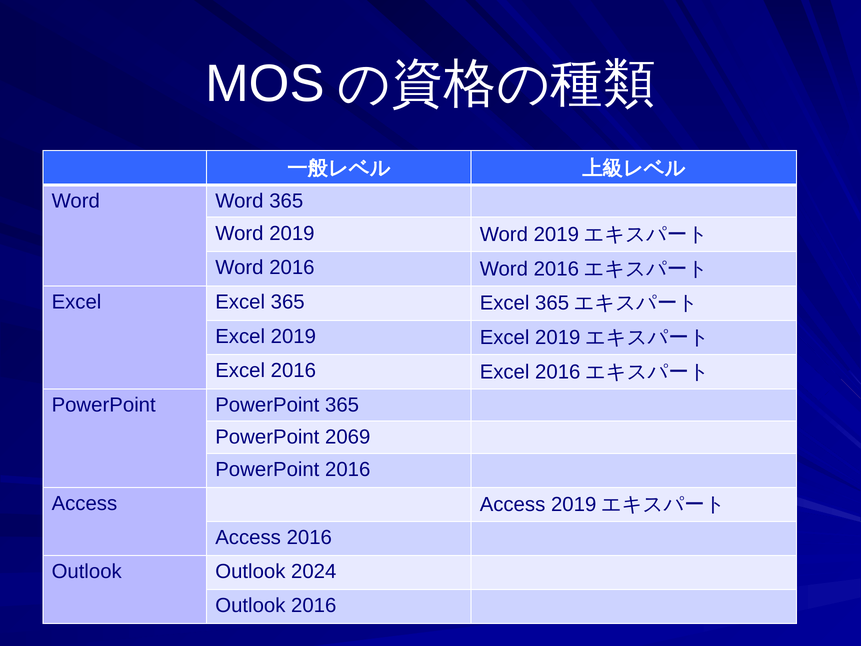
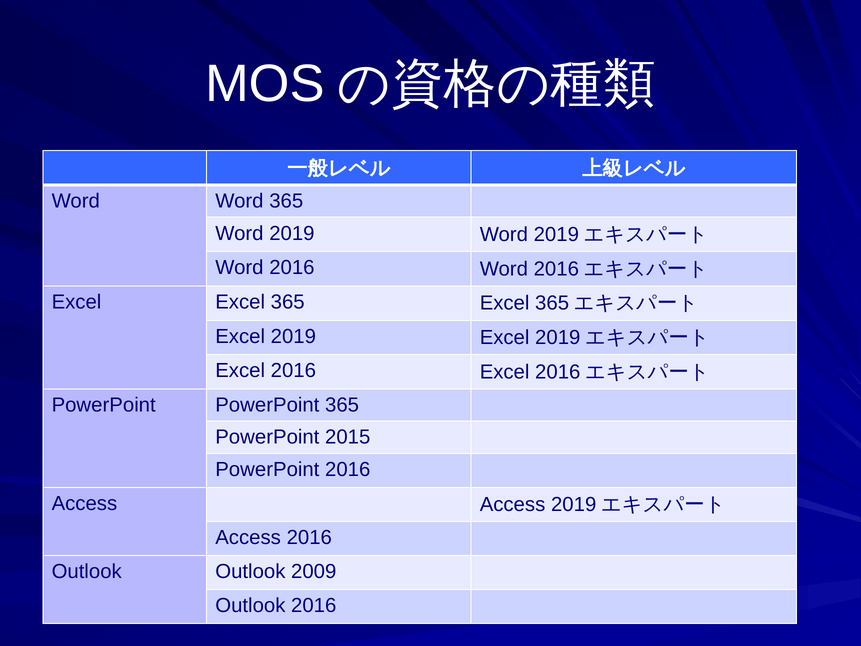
2069: 2069 -> 2015 (348, 437)
2024: 2024 -> 2009 (314, 572)
